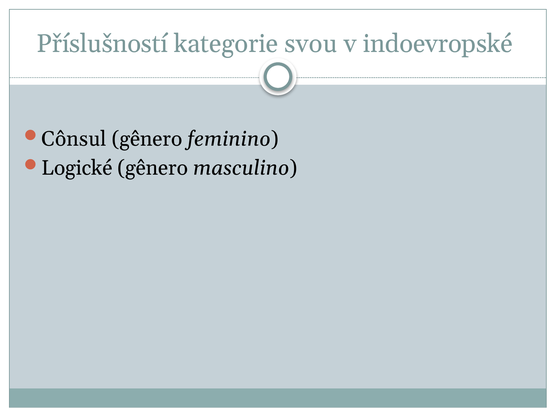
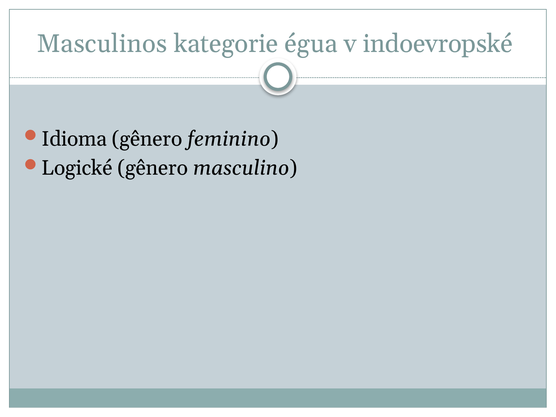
Příslušností: Příslušností -> Masculinos (102, 44)
svou: svou -> égua (311, 44)
Cônsul: Cônsul -> Idioma (74, 139)
